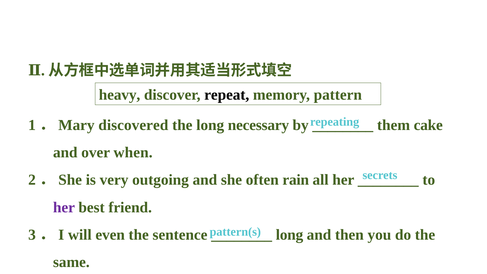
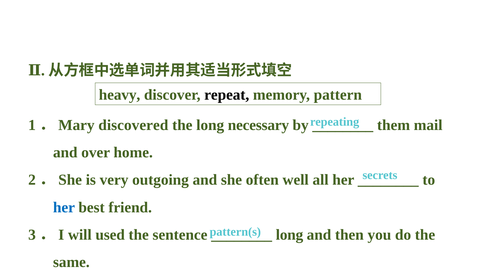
cake: cake -> mail (428, 125)
when: when -> home (133, 153)
rain: rain -> well (296, 180)
her colour: purple -> blue (64, 207)
even: even -> used (110, 235)
